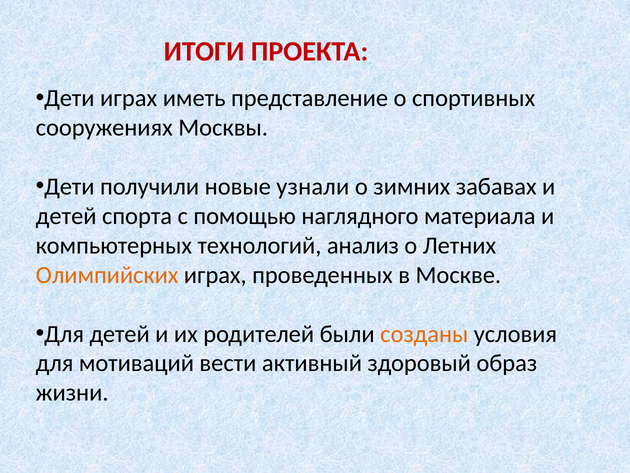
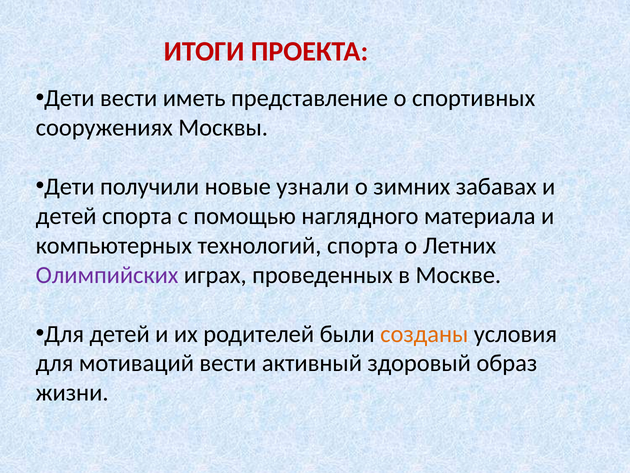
Дети играх: играх -> вести (129, 98)
технологий анализ: анализ -> спорта (363, 245)
Олимпийских colour: orange -> purple (107, 275)
